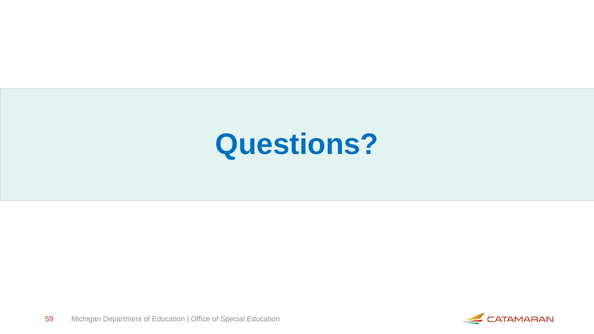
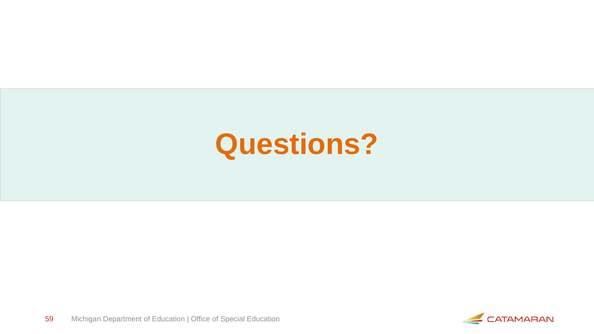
Questions colour: blue -> orange (297, 144)
